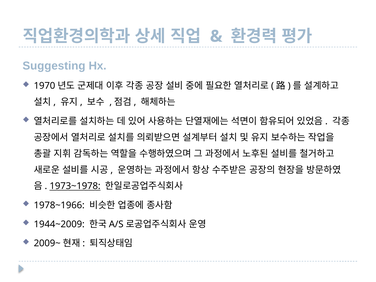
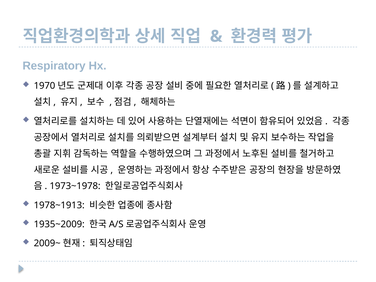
Suggesting: Suggesting -> Respiratory (54, 66)
1973~1978 underline: present -> none (75, 186)
1978~1966: 1978~1966 -> 1978~1913 (59, 205)
1944~2009: 1944~2009 -> 1935~2009 (59, 224)
